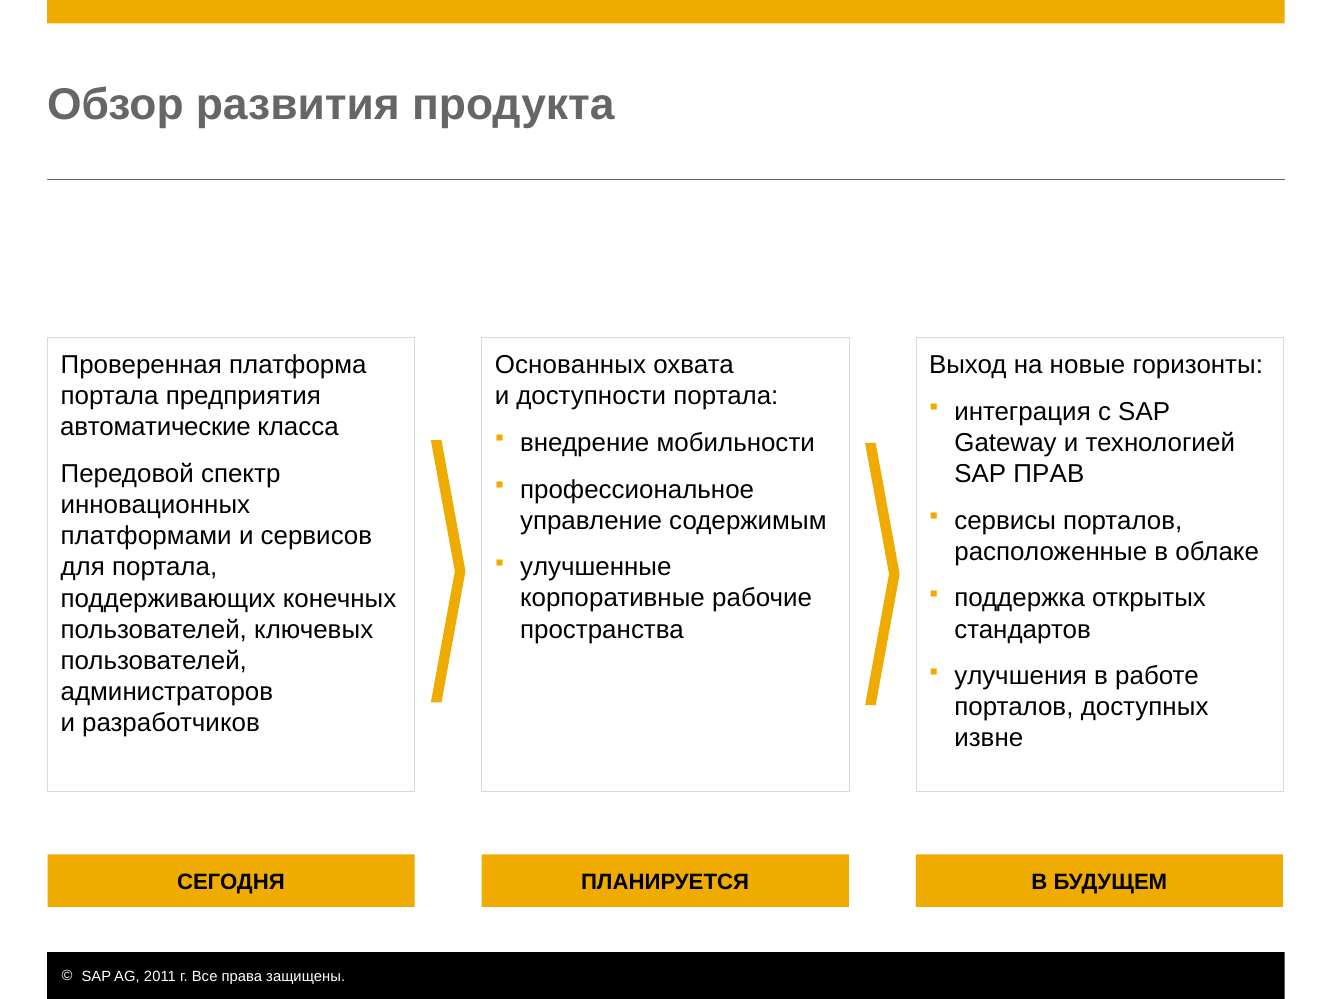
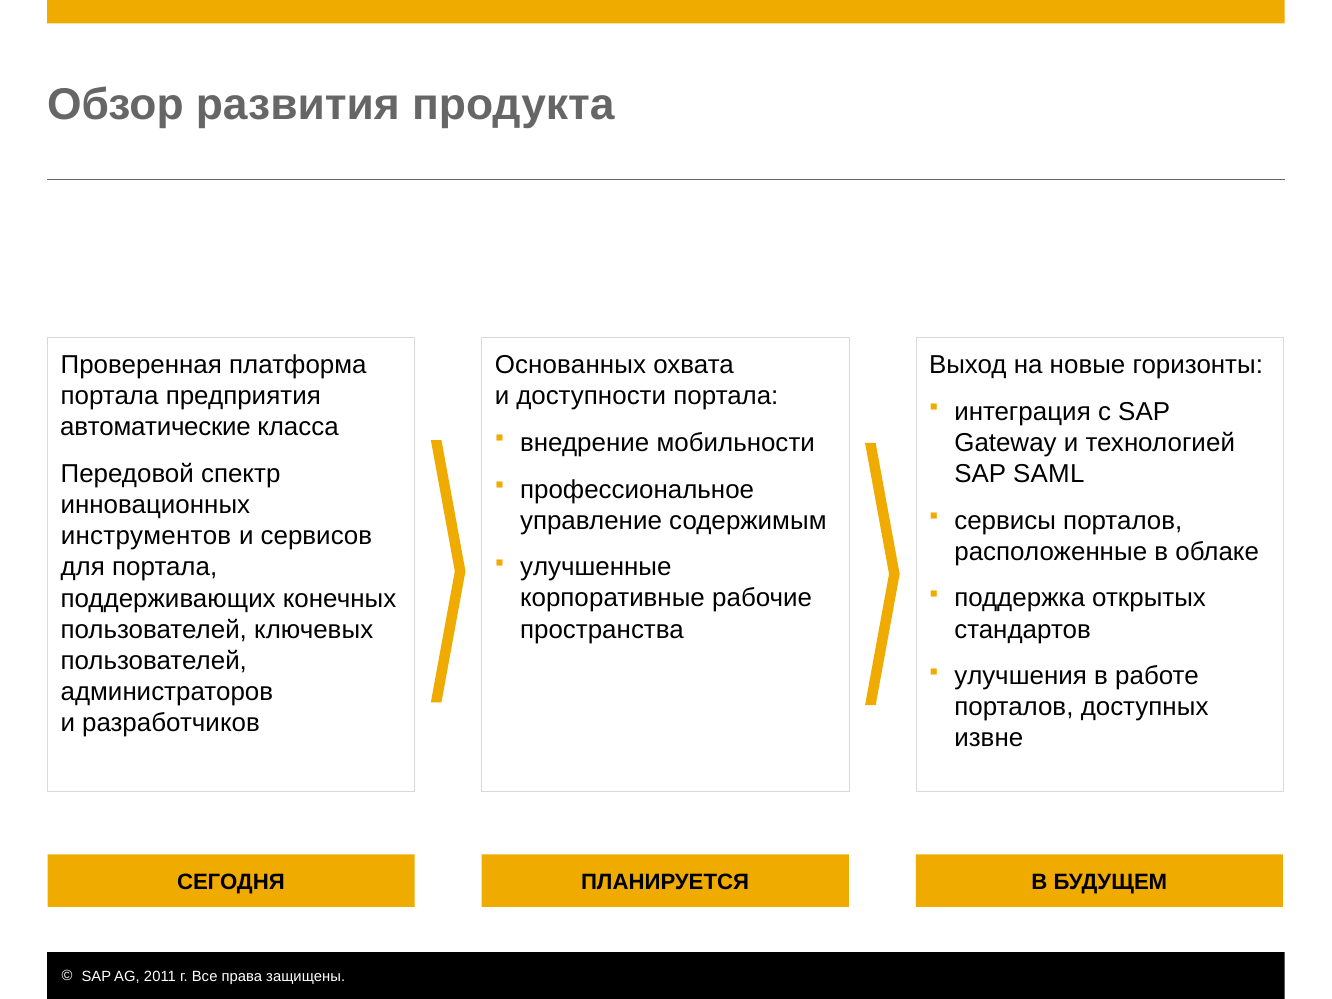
ПРАВ: ПРАВ -> SAML (1049, 474)
платформами: платформами -> инструментов (146, 536)
